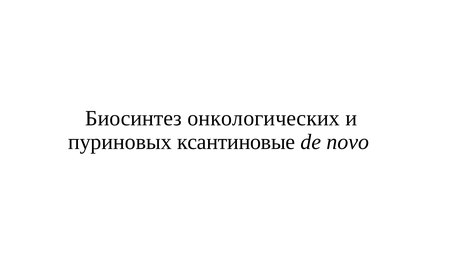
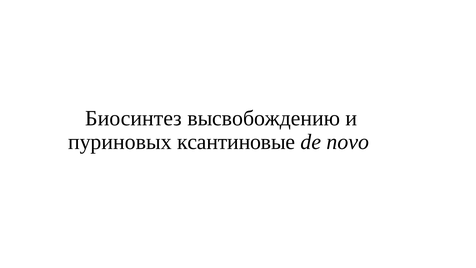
онкологических: онкологических -> высвобождению (264, 118)
